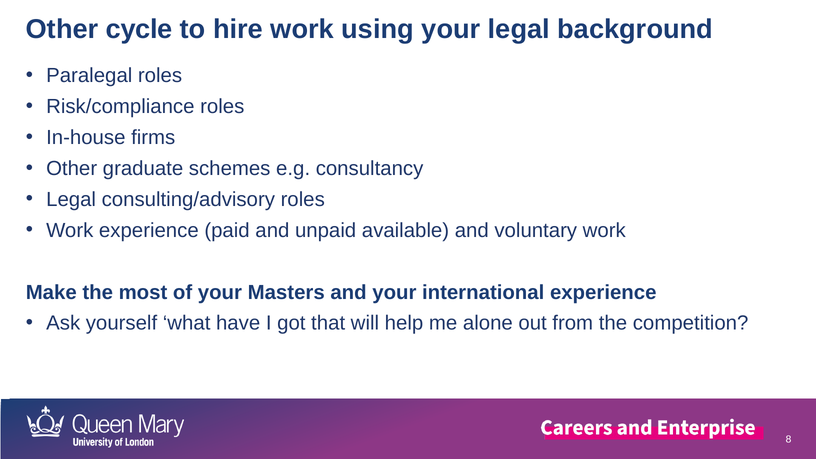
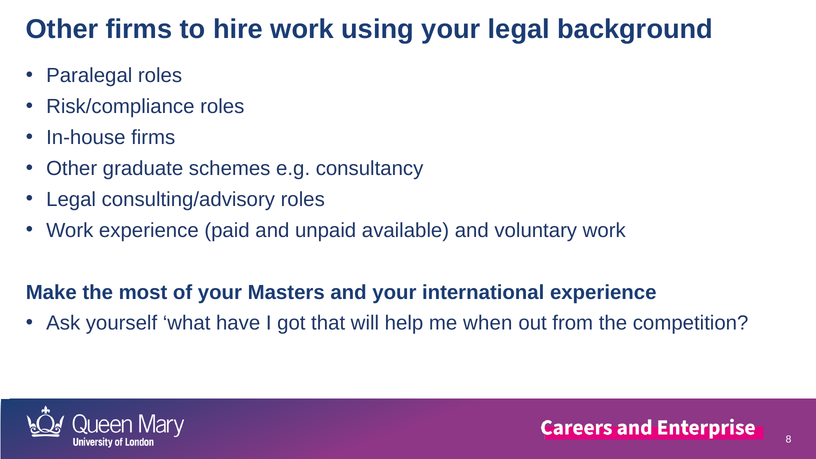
Other cycle: cycle -> firms (139, 29)
alone: alone -> when (488, 323)
